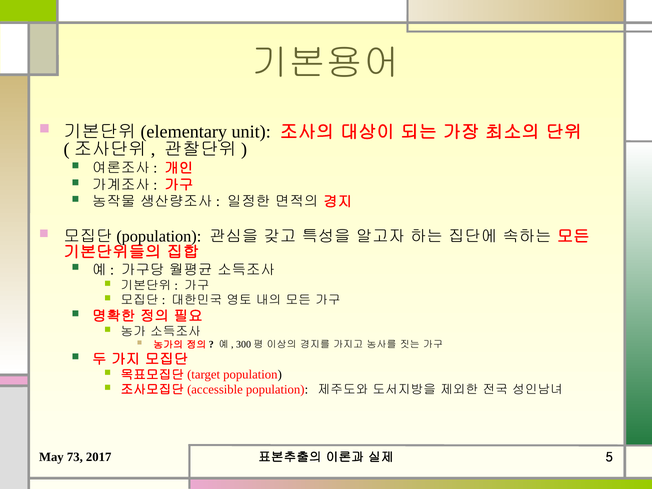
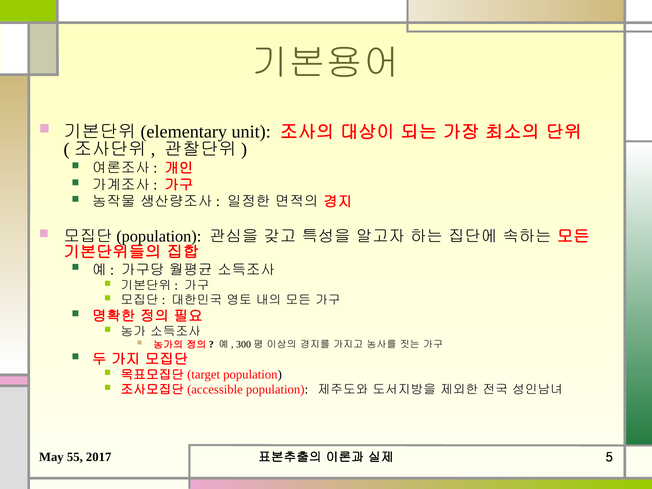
73: 73 -> 55 (75, 457)
